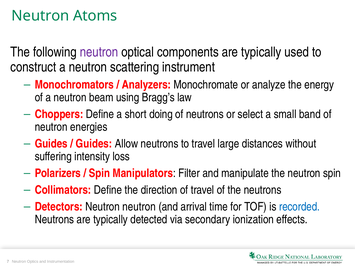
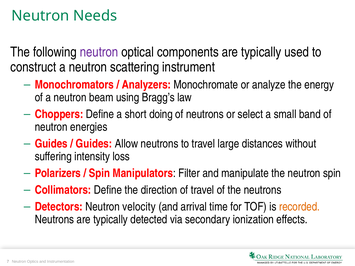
Atoms: Atoms -> Needs (95, 16)
Neutron neutron: neutron -> velocity (139, 207)
recorded colour: blue -> orange (299, 207)
